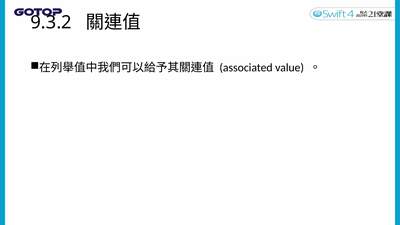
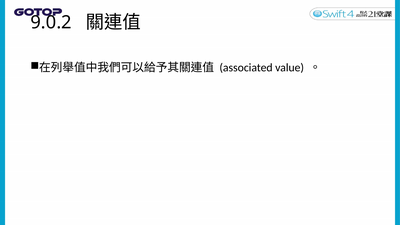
9.3.2: 9.3.2 -> 9.0.2 (51, 23)
